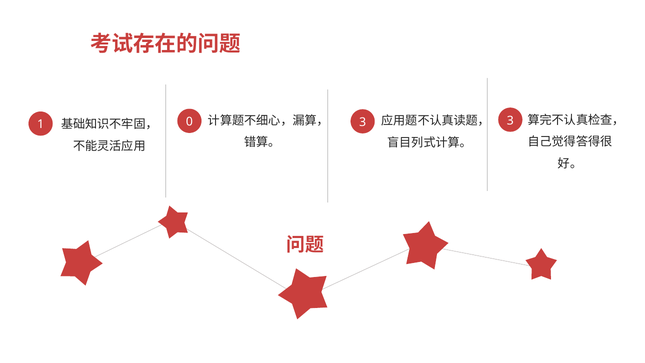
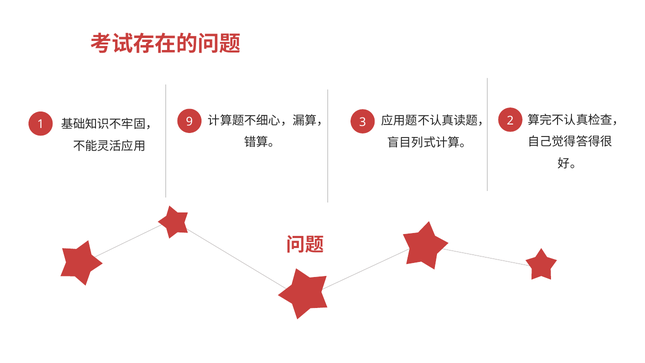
0: 0 -> 9 (189, 122)
3 3: 3 -> 2 (510, 120)
